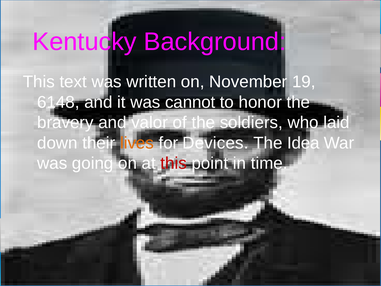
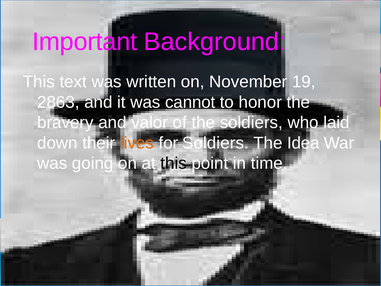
Kentucky: Kentucky -> Important (85, 42)
6148: 6148 -> 2863 (58, 102)
for Devices: Devices -> Soldiers (215, 143)
this colour: red -> black (174, 163)
